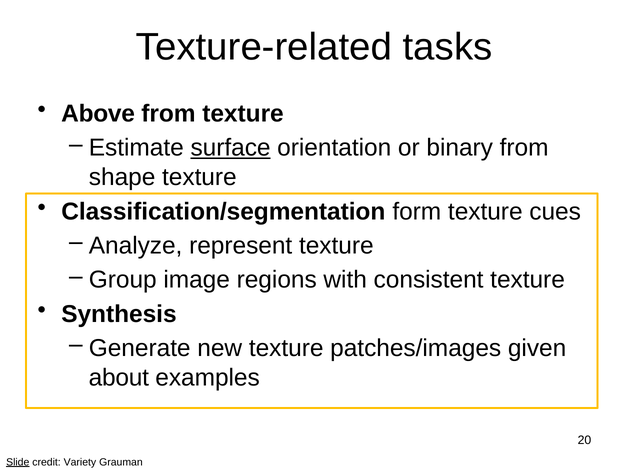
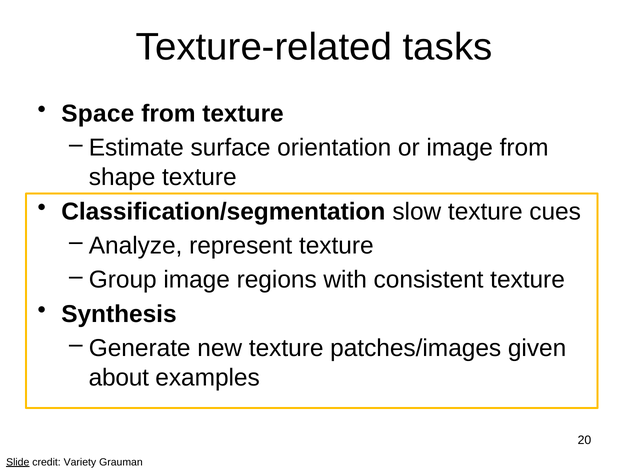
Above: Above -> Space (98, 114)
surface underline: present -> none (231, 148)
or binary: binary -> image (460, 148)
form: form -> slow (417, 212)
